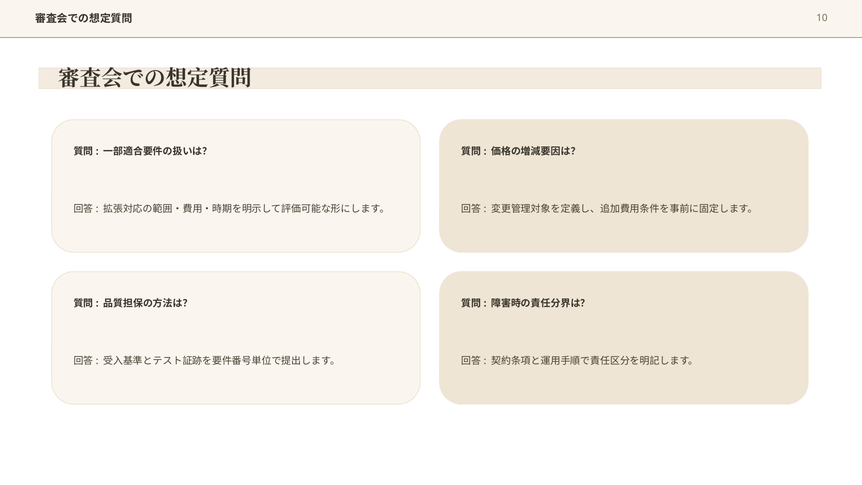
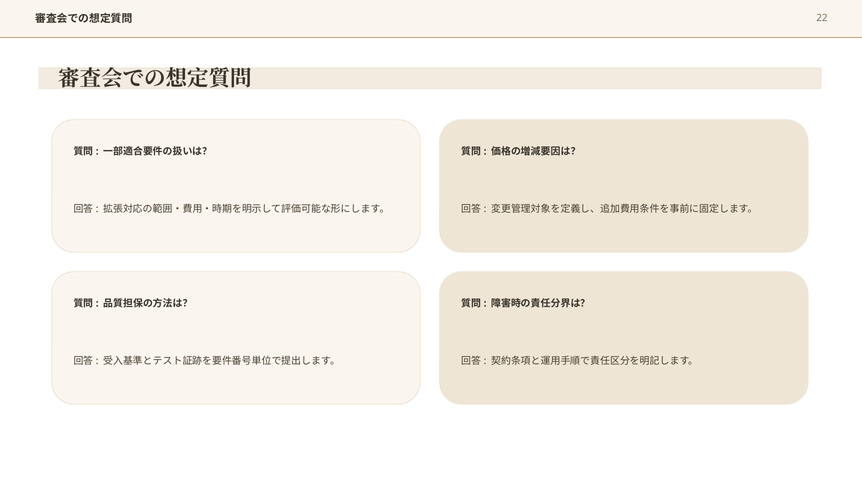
10: 10 -> 22 (822, 18)
